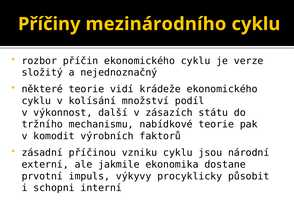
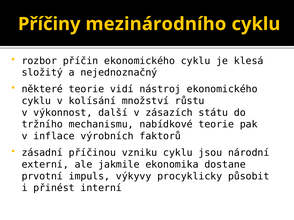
verze: verze -> klesá (249, 61)
krádeže: krádeže -> nástroj (160, 89)
podíl: podíl -> růstu (190, 101)
komodit: komodit -> inflace (54, 136)
schopni: schopni -> přinést (54, 188)
